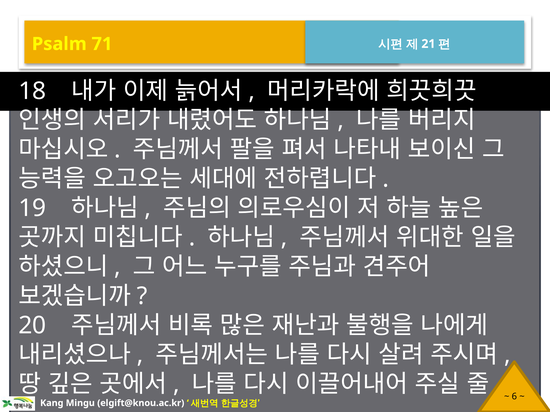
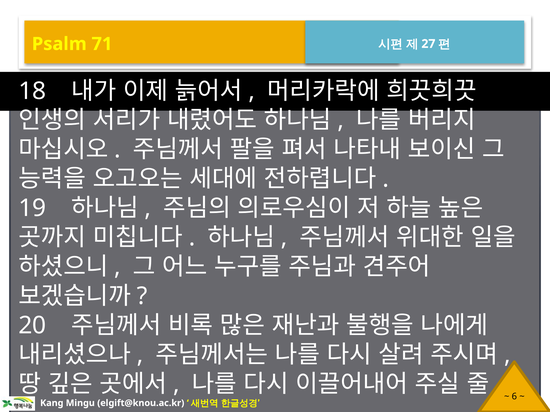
21: 21 -> 27 (428, 44)
